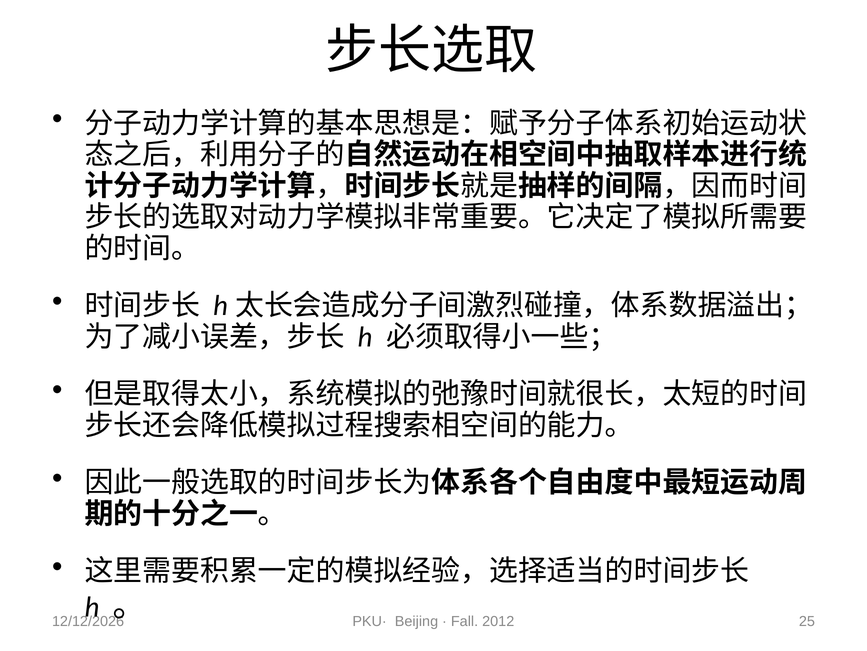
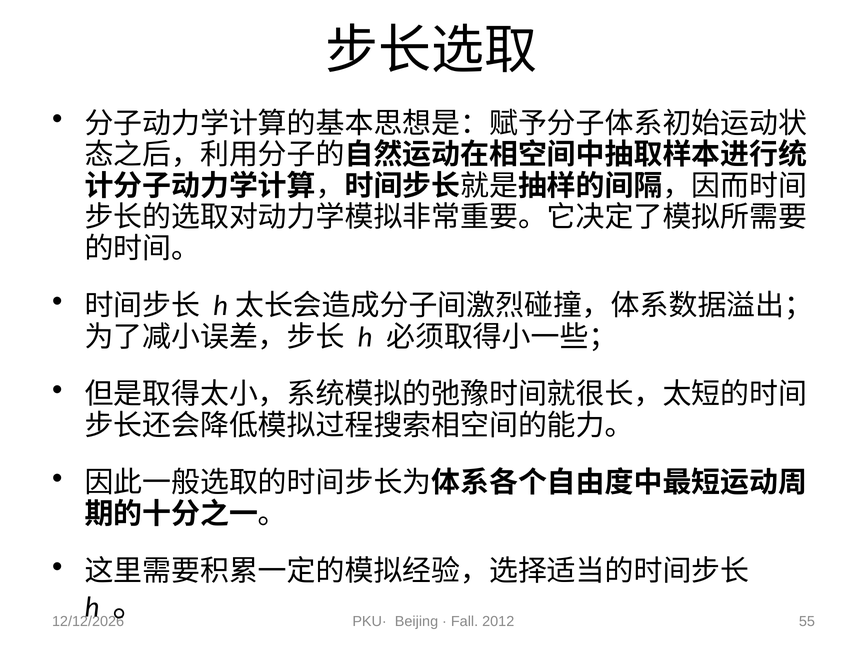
25: 25 -> 55 (807, 621)
